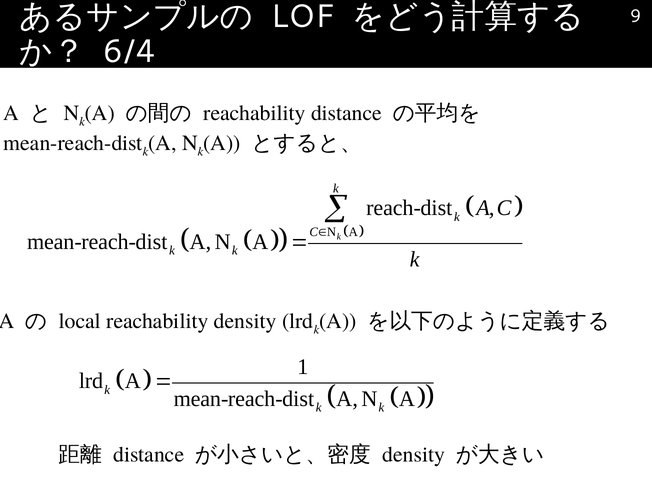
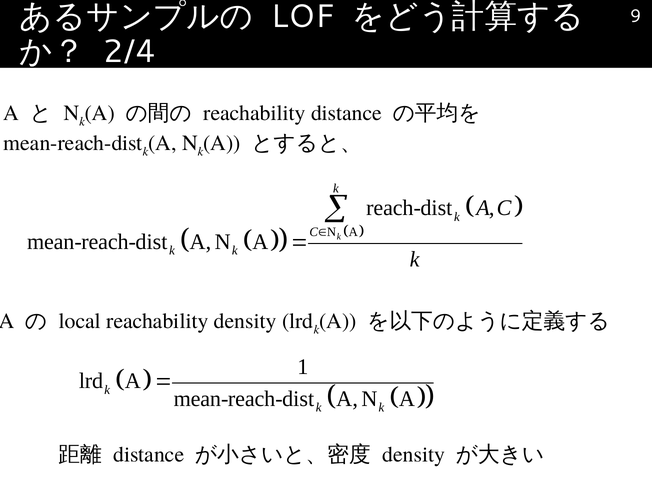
6/4: 6/4 -> 2/4 (129, 52)
